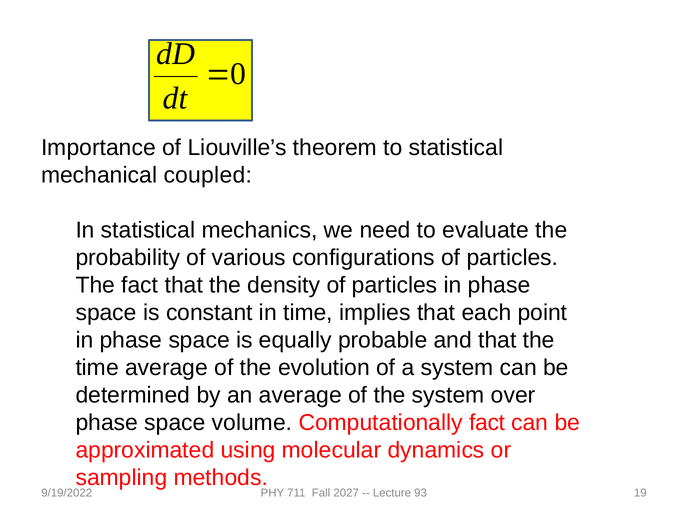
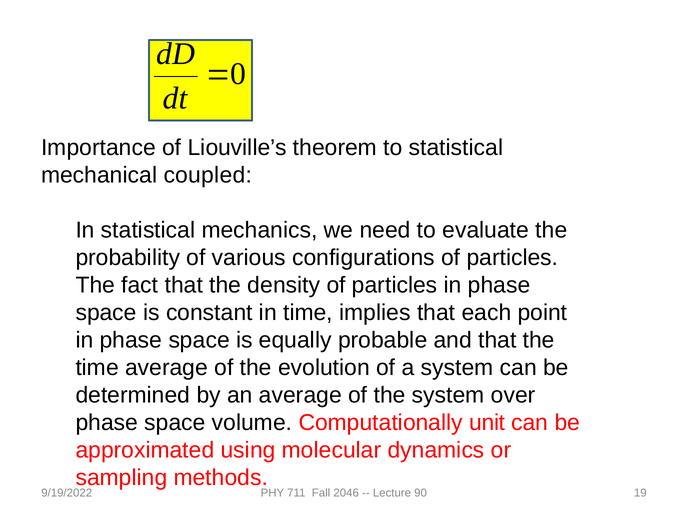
Computationally fact: fact -> unit (487, 423)
2027: 2027 -> 2046 (346, 493)
93: 93 -> 90 (421, 493)
